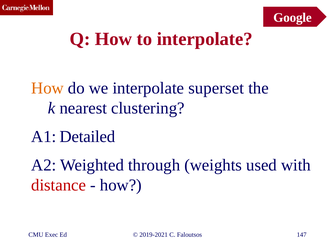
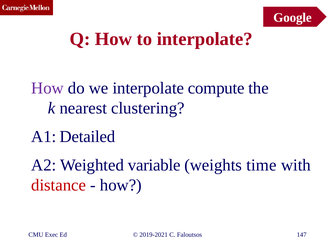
How colour: orange -> purple (47, 88)
superset: superset -> compute (216, 88)
through: through -> variable (154, 165)
used: used -> time (261, 165)
